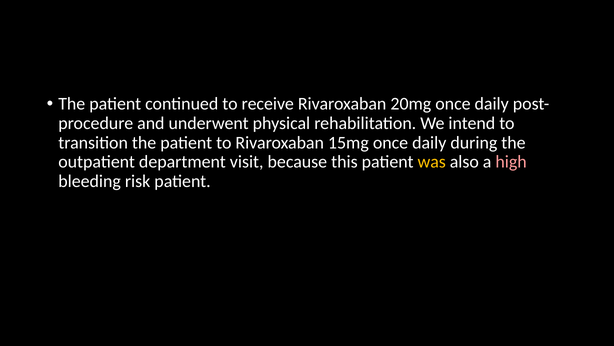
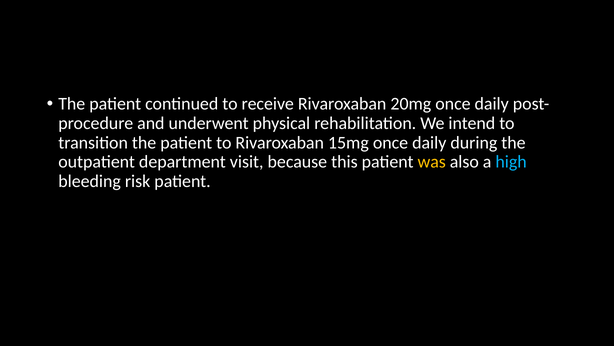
high colour: pink -> light blue (511, 162)
